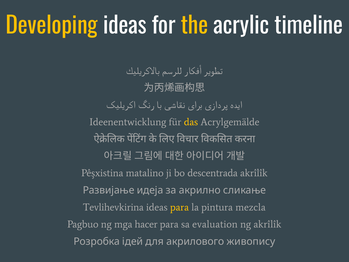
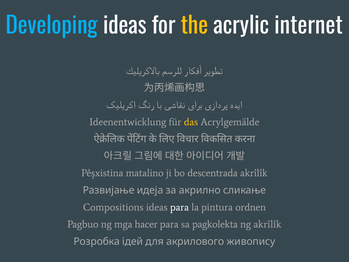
Developing colour: yellow -> light blue (52, 26)
timeline: timeline -> internet (309, 26)
Tevlihevkirina: Tevlihevkirina -> Compositions (113, 207)
para colour: yellow -> white (179, 207)
mezcla: mezcla -> ordnen (251, 207)
evaluation: evaluation -> pagkolekta (215, 224)
